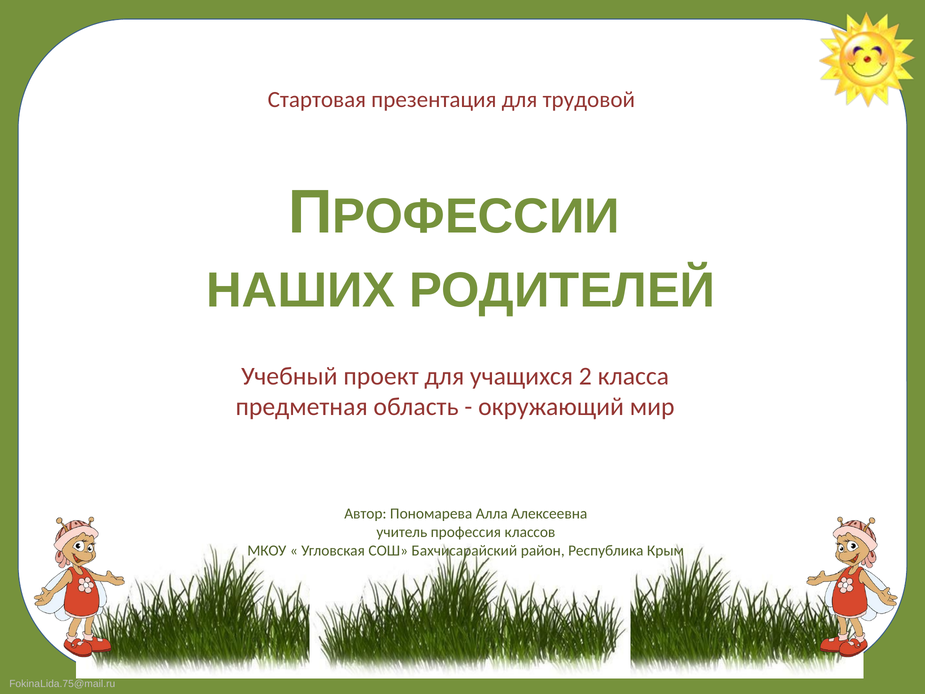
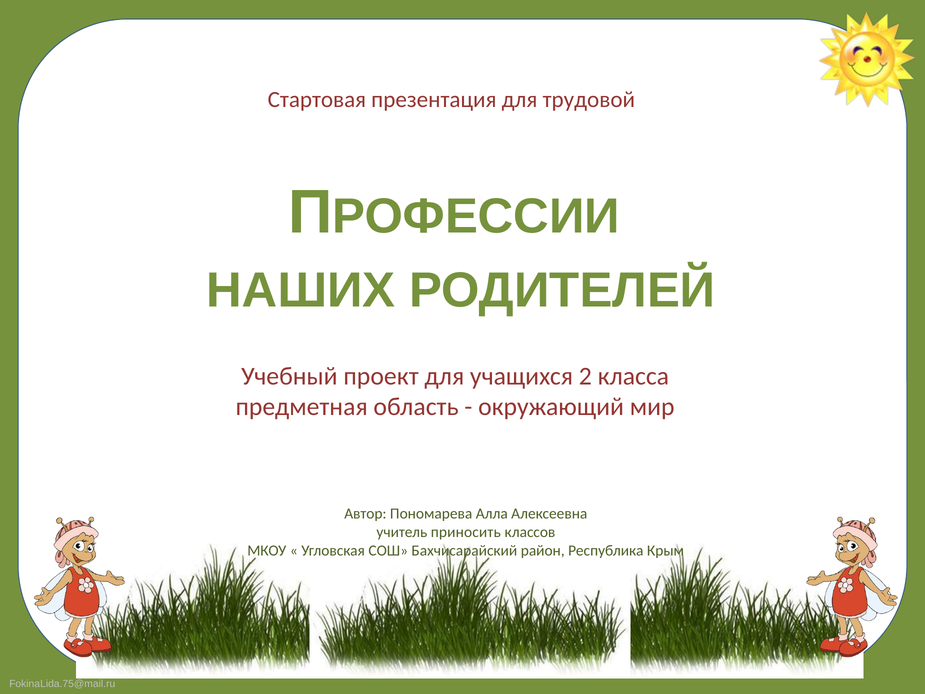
профессия: профессия -> приносить (466, 532)
